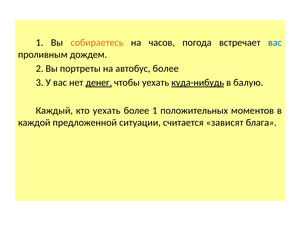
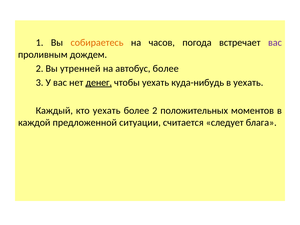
вас colour: blue -> purple (275, 43)
портреты: портреты -> утренней (80, 69)
куда-нибудь underline: present -> none (198, 83)
в балую: балую -> уехать (248, 83)
более 1: 1 -> 2 (155, 111)
зависят: зависят -> следует (225, 123)
